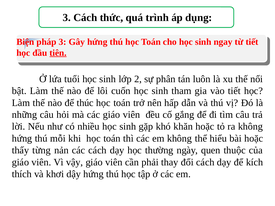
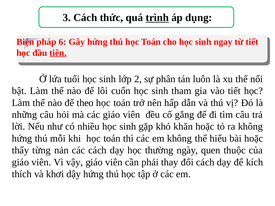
trình underline: none -> present (157, 18)
pháp 3: 3 -> 6 (62, 42)
thúc: thúc -> theo (85, 103)
